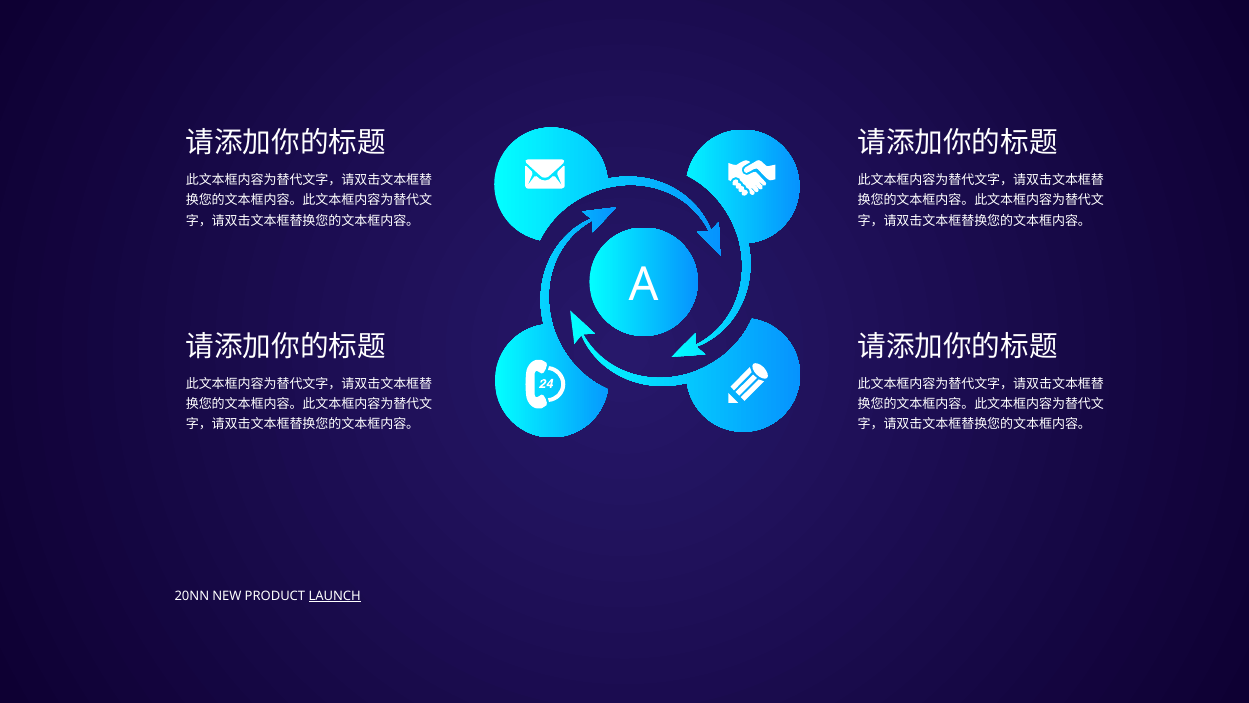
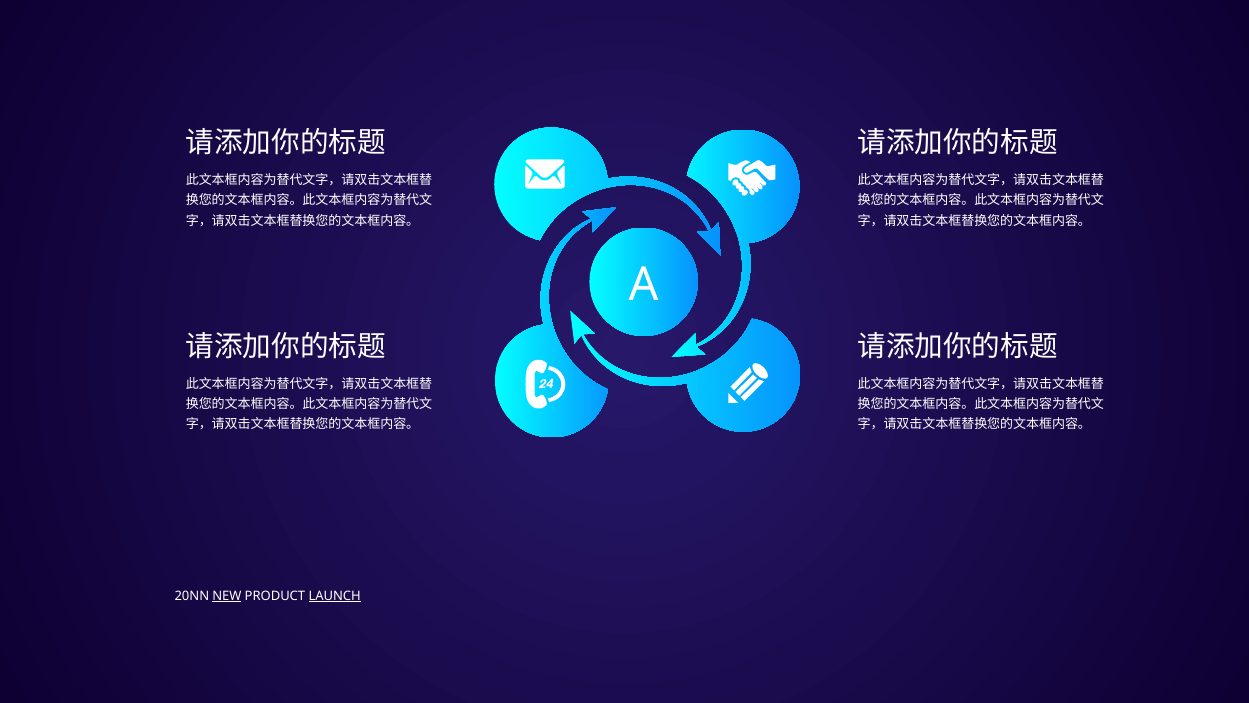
NEW underline: none -> present (227, 595)
